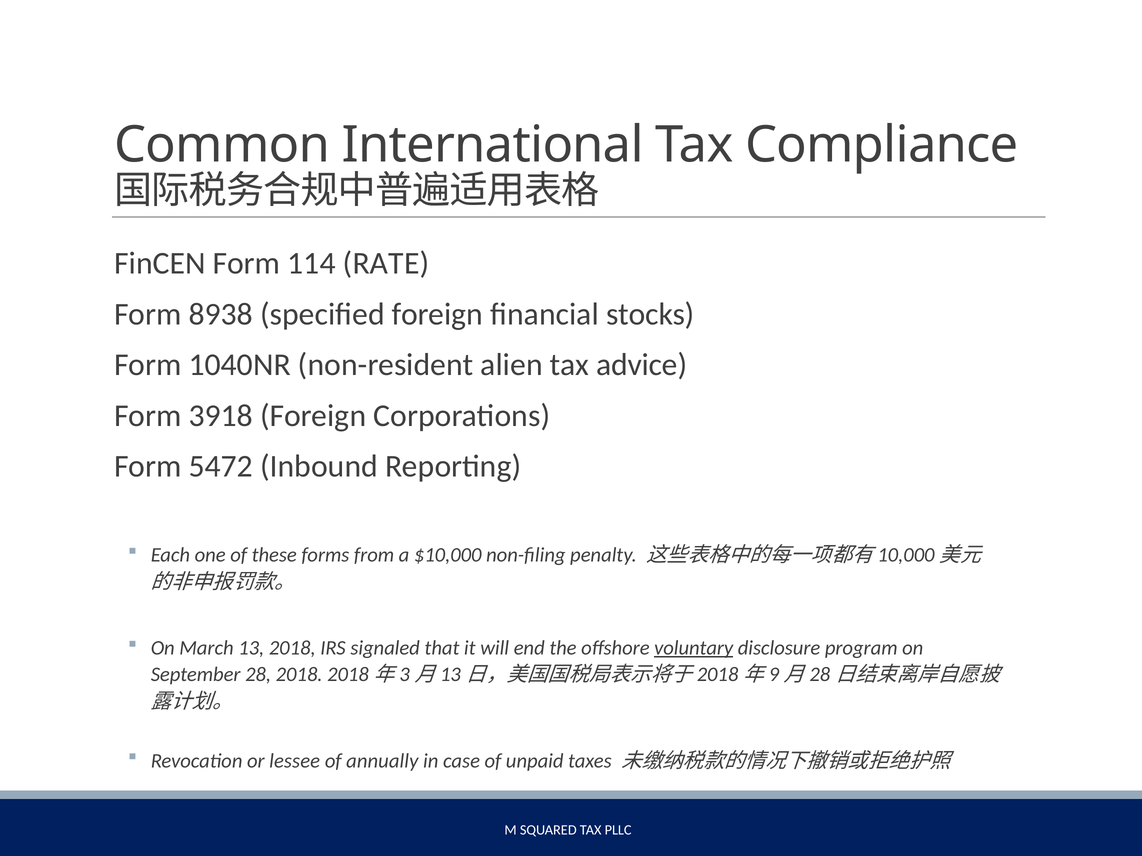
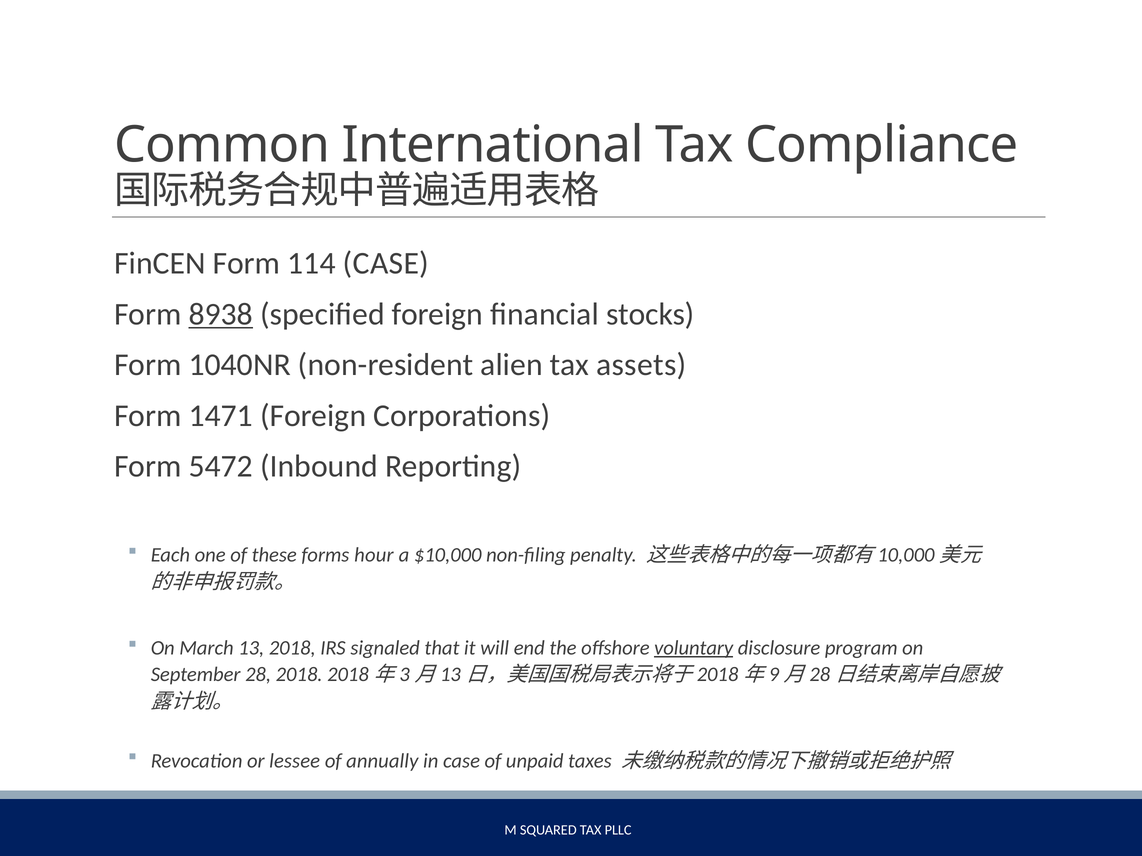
114 RATE: RATE -> CASE (386, 264)
8938 underline: none -> present (221, 314)
advice: advice -> assets (641, 365)
3918: 3918 -> 1471 (221, 416)
from: from -> hour (374, 555)
